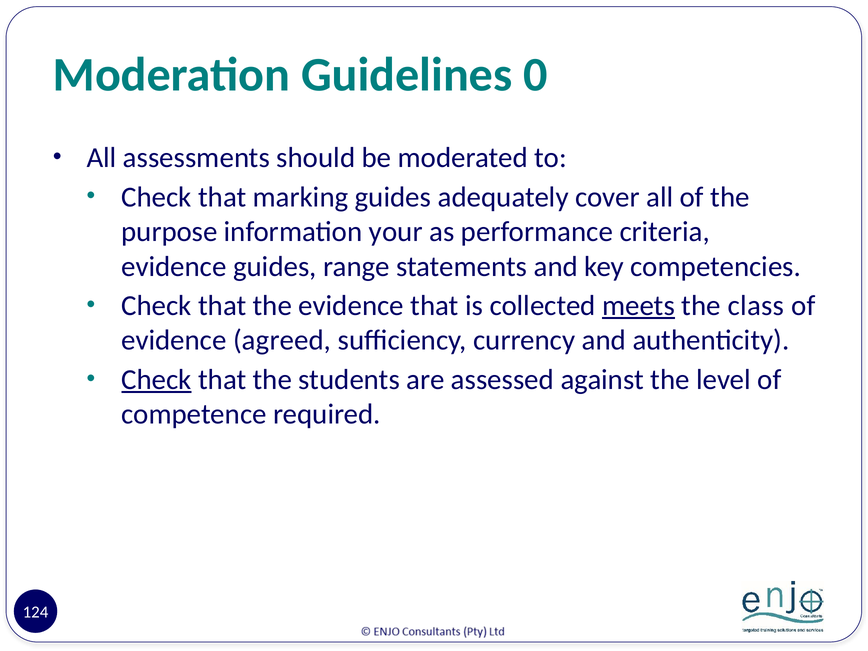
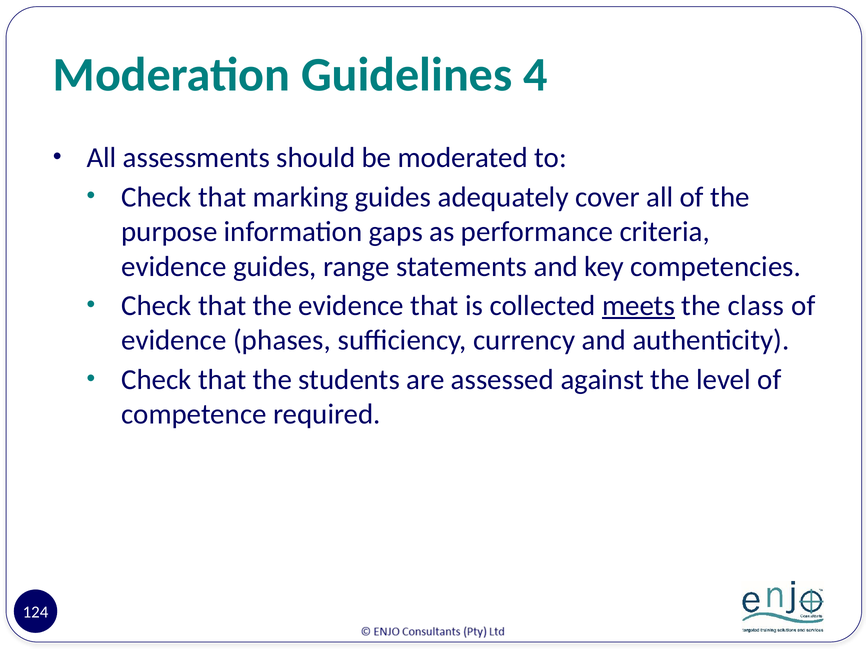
0: 0 -> 4 (535, 75)
your: your -> gaps (396, 232)
agreed: agreed -> phases (282, 340)
Check underline: present -> none (156, 380)
